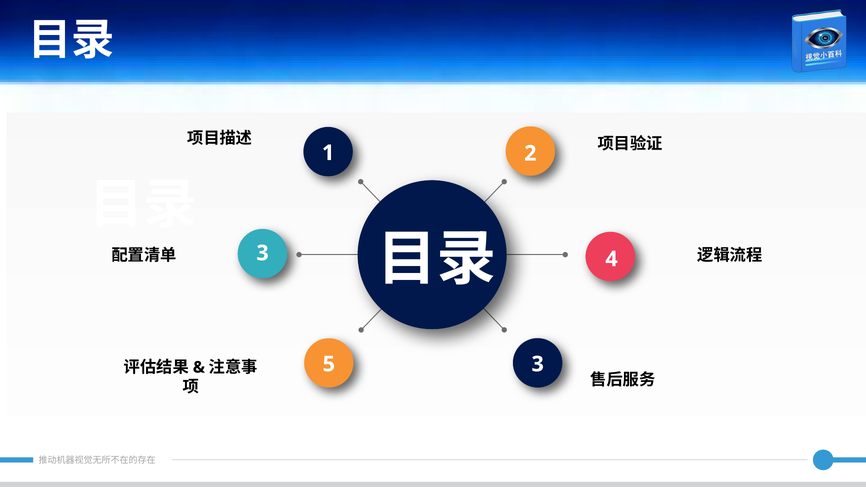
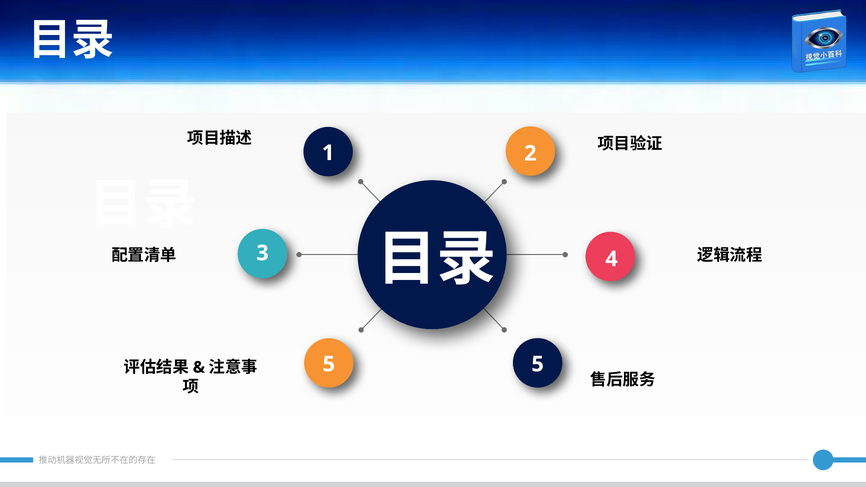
5 3: 3 -> 5 (538, 364)
